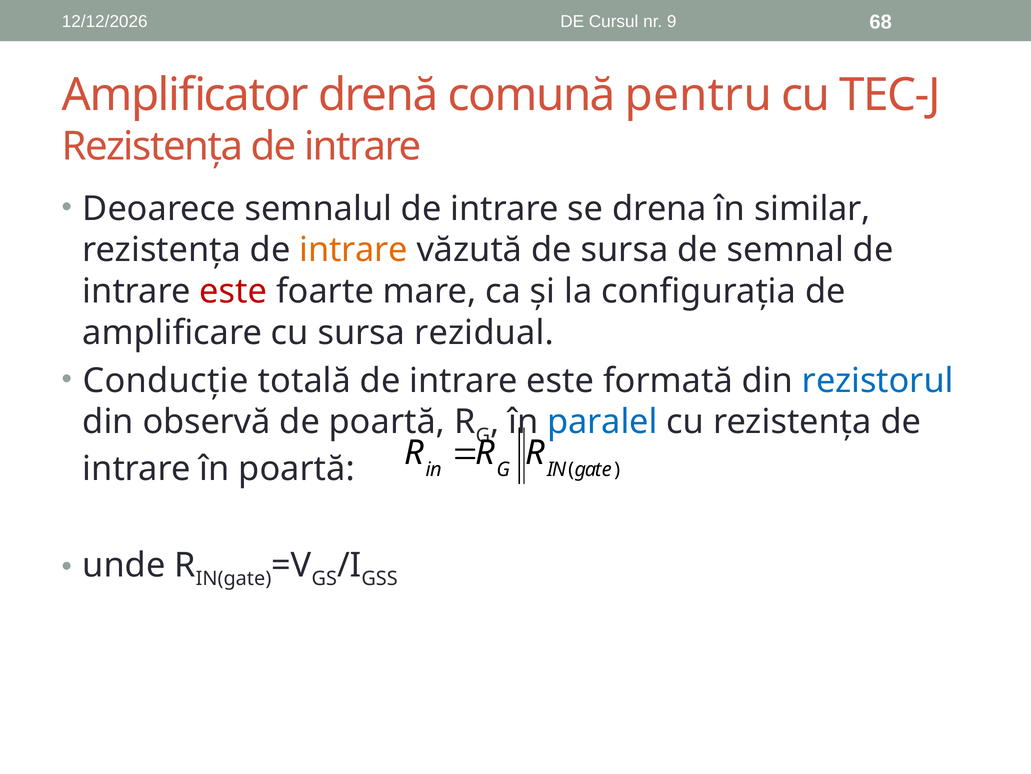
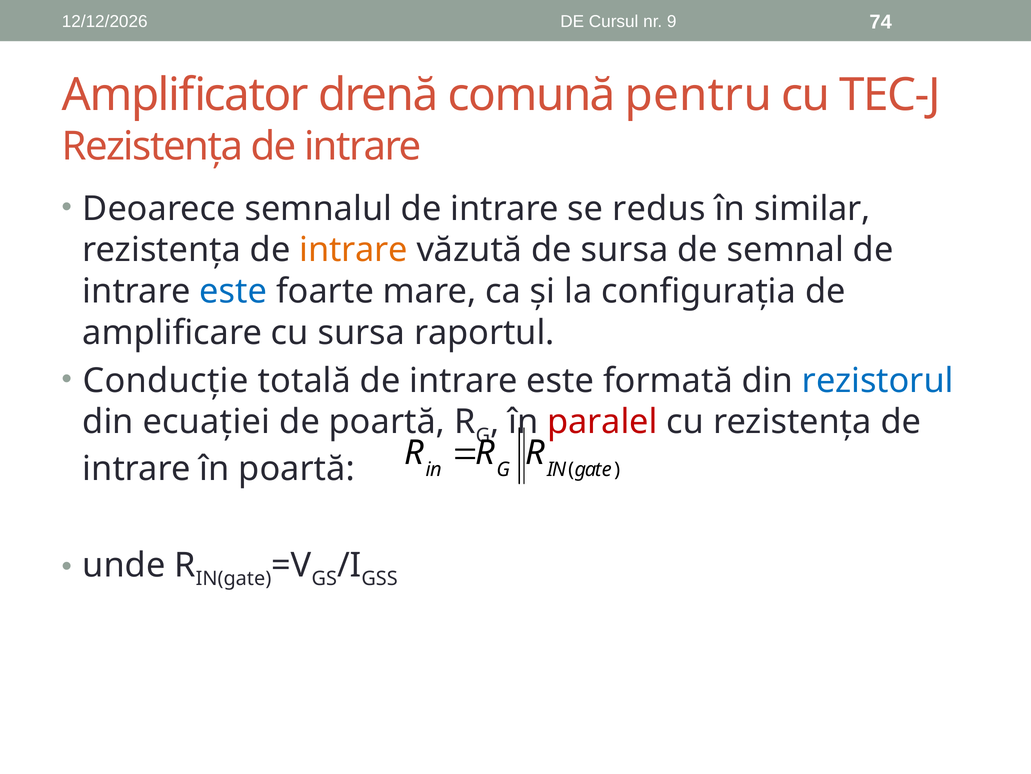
68: 68 -> 74 (881, 22)
drena: drena -> redus (659, 209)
este colour: red -> blue (233, 291)
rezidual: rezidual -> raportul (484, 332)
observă: observă -> ecuației (206, 422)
paralel colour: blue -> red (602, 422)
